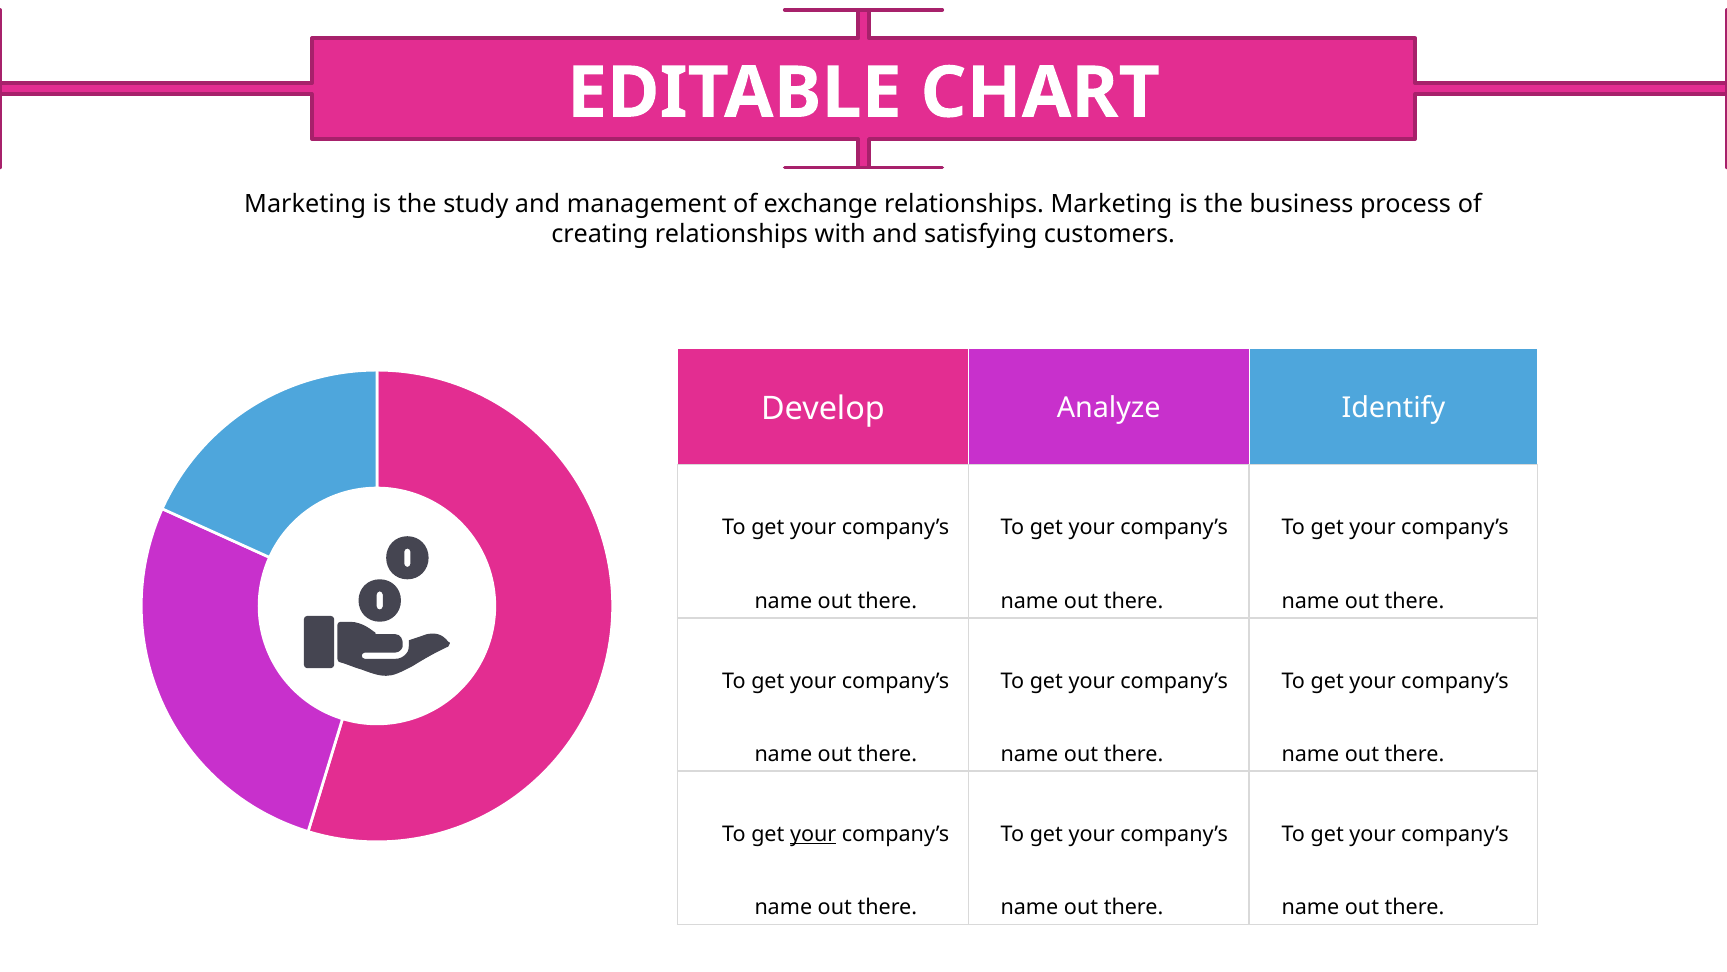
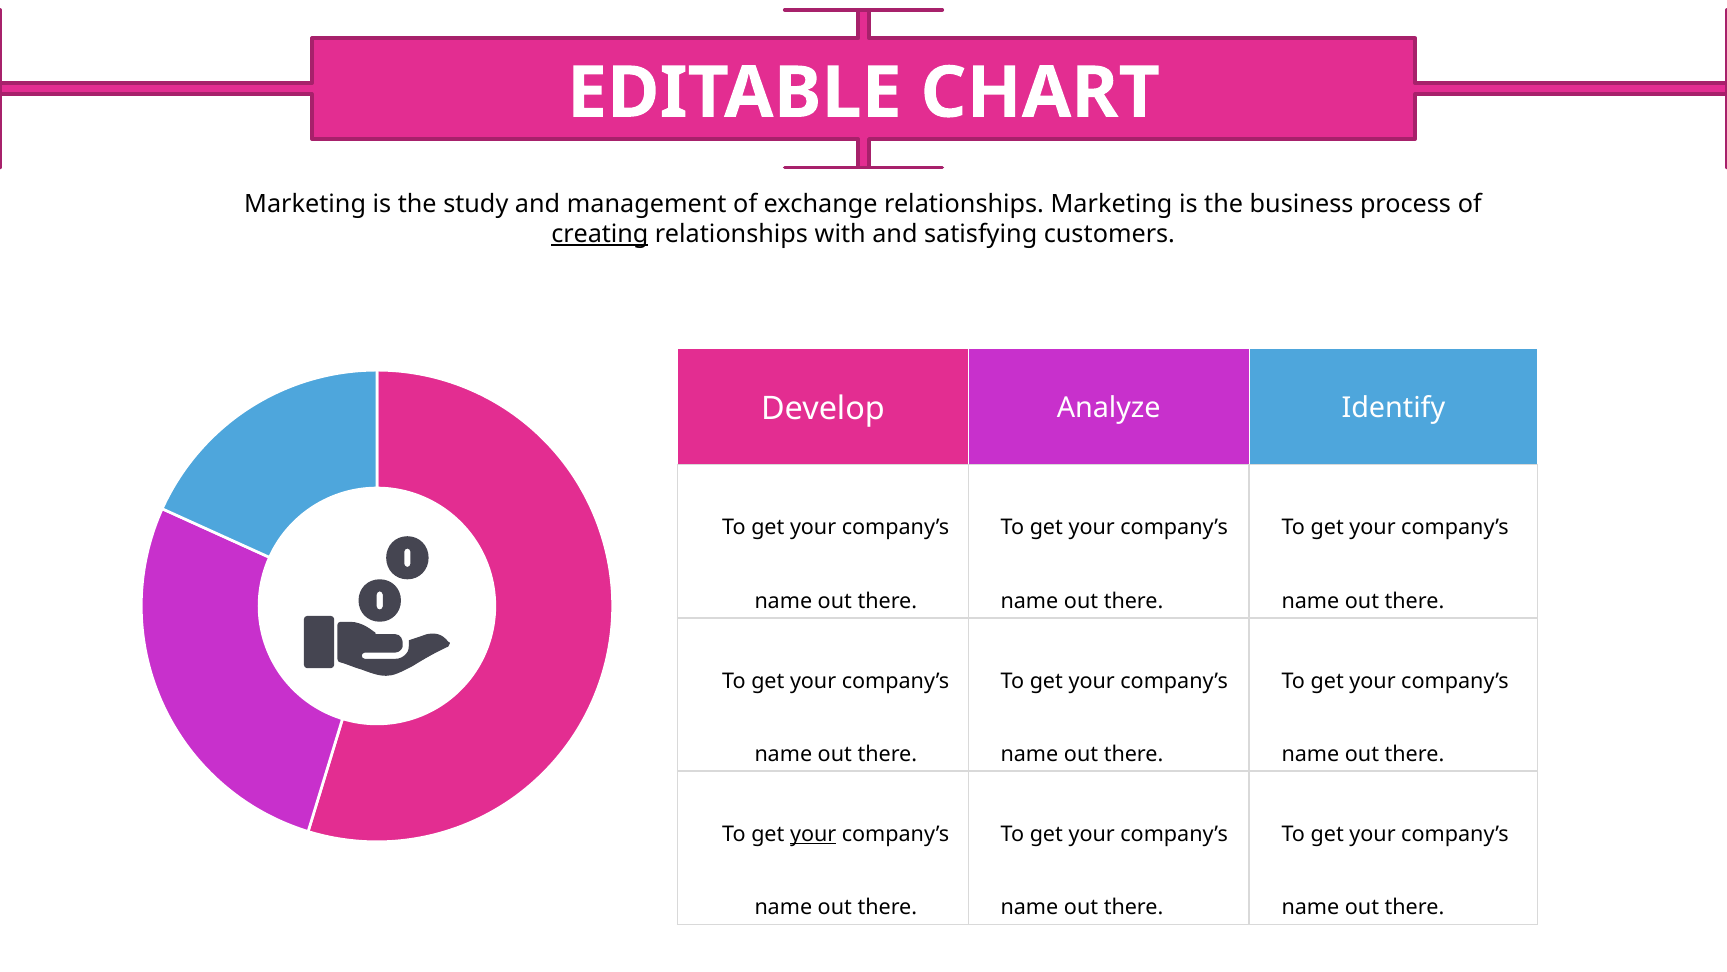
creating underline: none -> present (600, 234)
